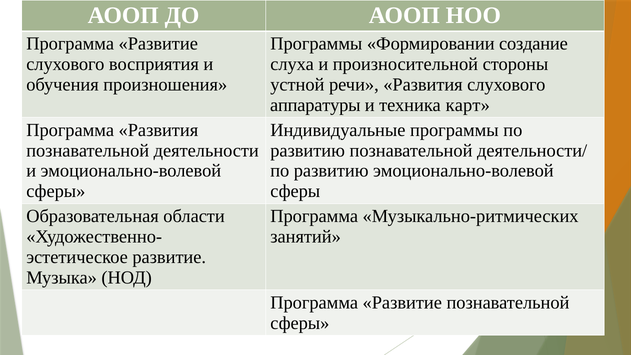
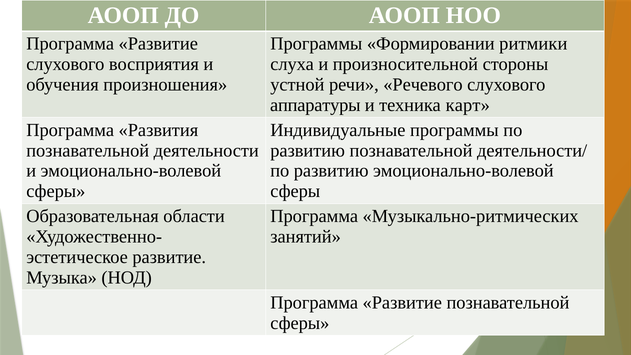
создание: создание -> ритмики (533, 44)
речи Развития: Развития -> Речевого (423, 85)
